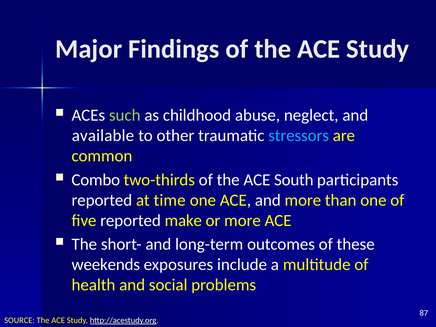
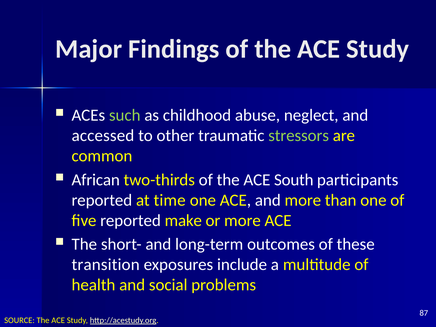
available: available -> accessed (103, 136)
stressors colour: light blue -> light green (299, 136)
Combo: Combo -> African (96, 180)
weekends: weekends -> transition (106, 265)
